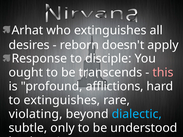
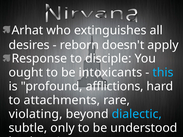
transcends: transcends -> intoxicants (110, 73)
this colour: pink -> light blue (163, 73)
to extinguishes: extinguishes -> attachments (62, 100)
